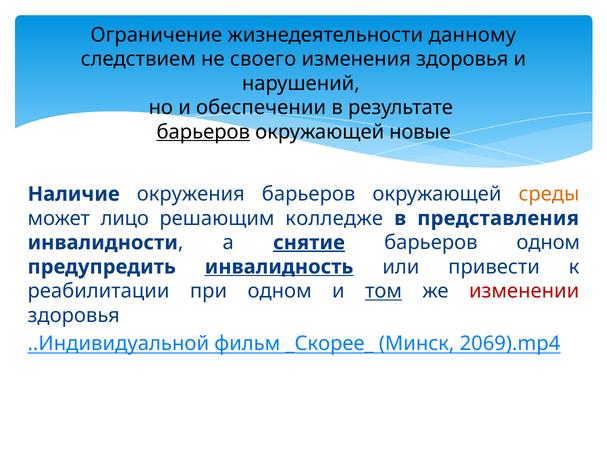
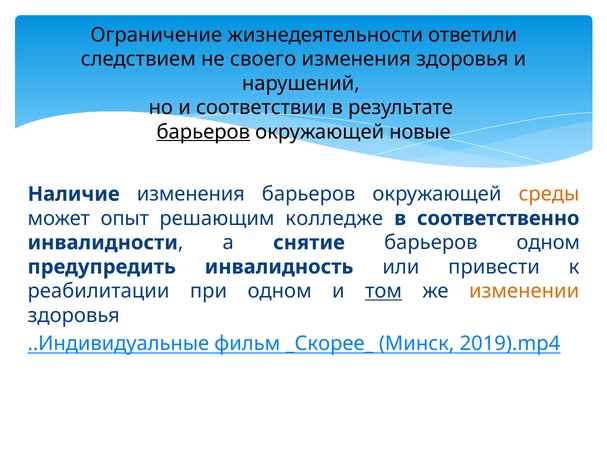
данному: данному -> ответили (473, 35)
обеспечении: обеспечении -> соответствии (261, 108)
Наличие окружения: окружения -> изменения (191, 194)
лицо: лицо -> опыт (125, 218)
представления: представления -> соответственно (498, 218)
снятие underline: present -> none (309, 243)
инвалидность underline: present -> none (279, 267)
изменении colour: red -> orange (524, 291)
..Индивидуальной: ..Индивидуальной -> ..Индивидуальные (118, 344)
2069).mp4: 2069).mp4 -> 2019).mp4 (510, 344)
